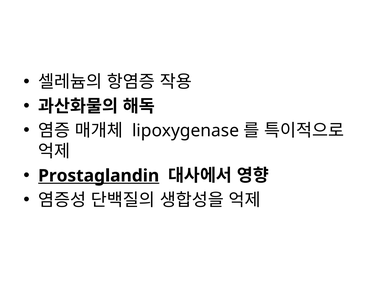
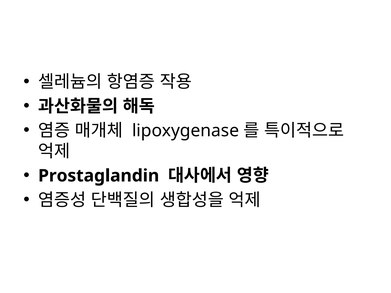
Prostaglandin underline: present -> none (99, 176)
